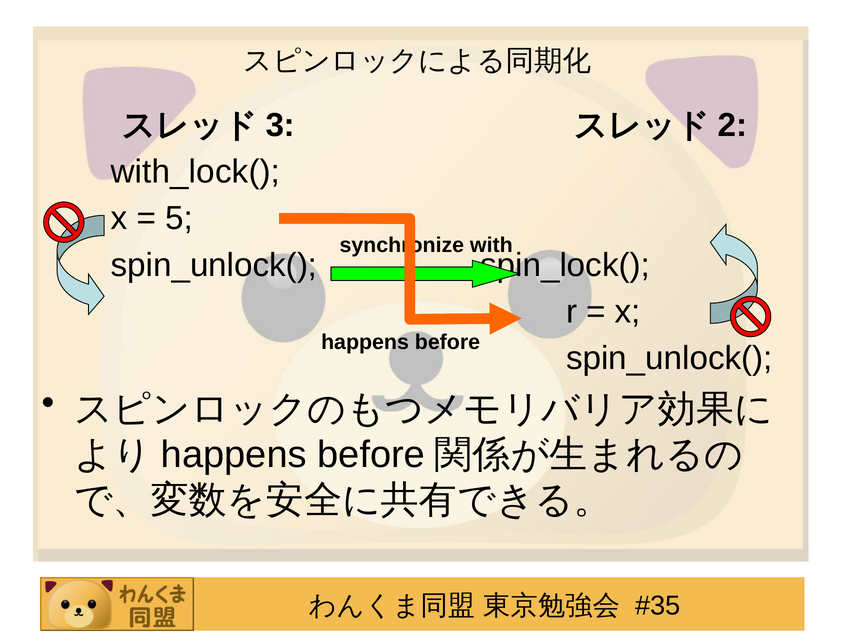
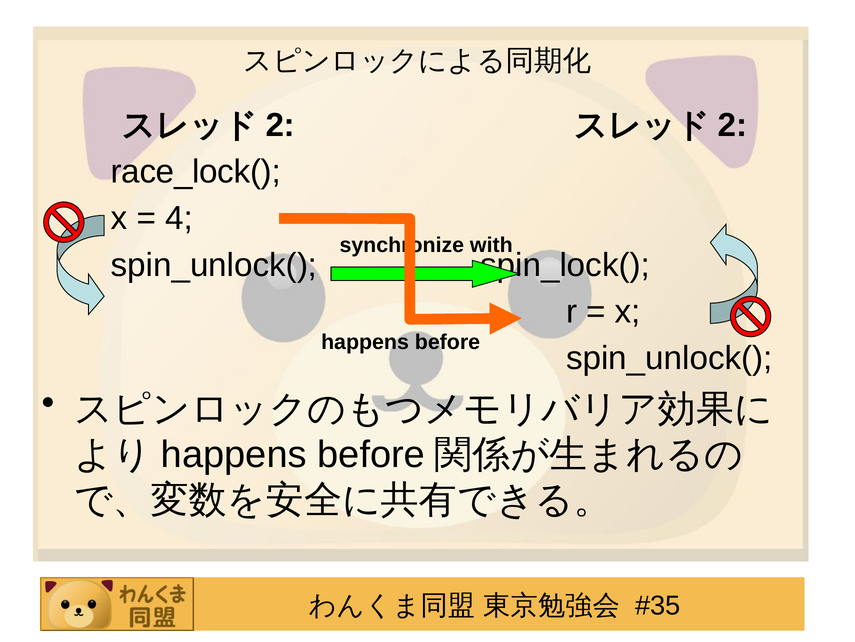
3: 3 -> 2 (280, 125)
with_lock(: with_lock( -> race_lock( (196, 172)
5: 5 -> 4 (179, 218)
